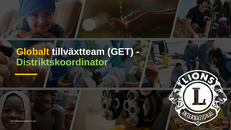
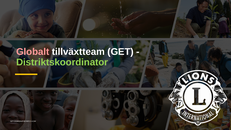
Globalt colour: yellow -> pink (33, 52)
